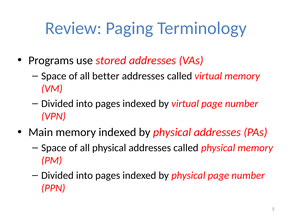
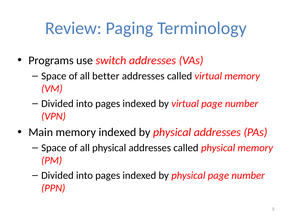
stored: stored -> switch (111, 60)
